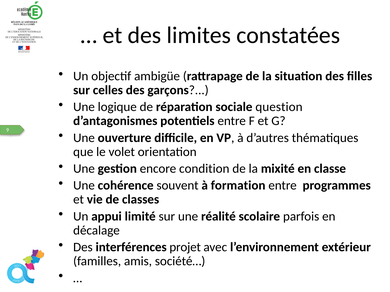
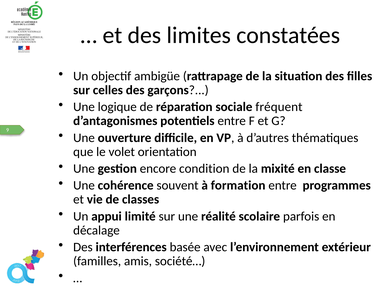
question: question -> fréquent (279, 107)
projet: projet -> basée (185, 248)
